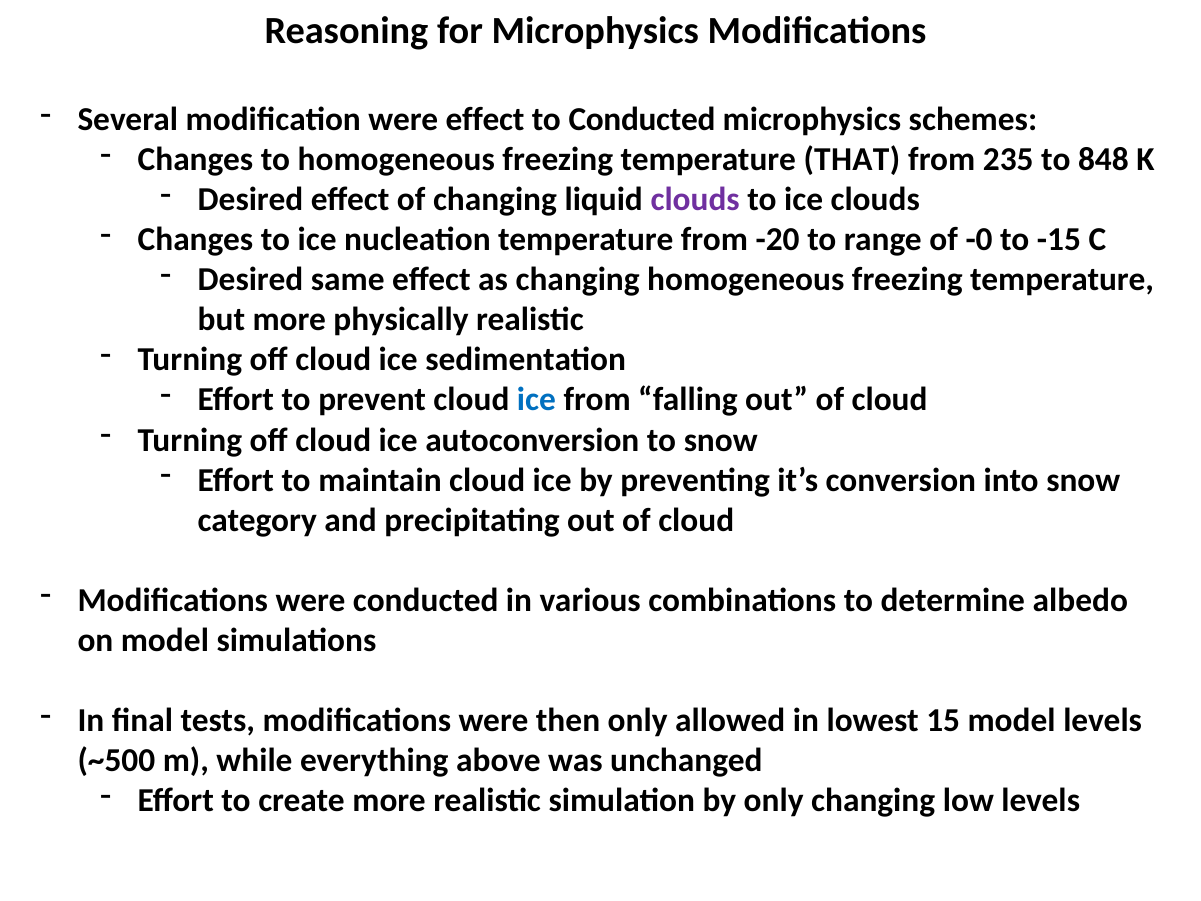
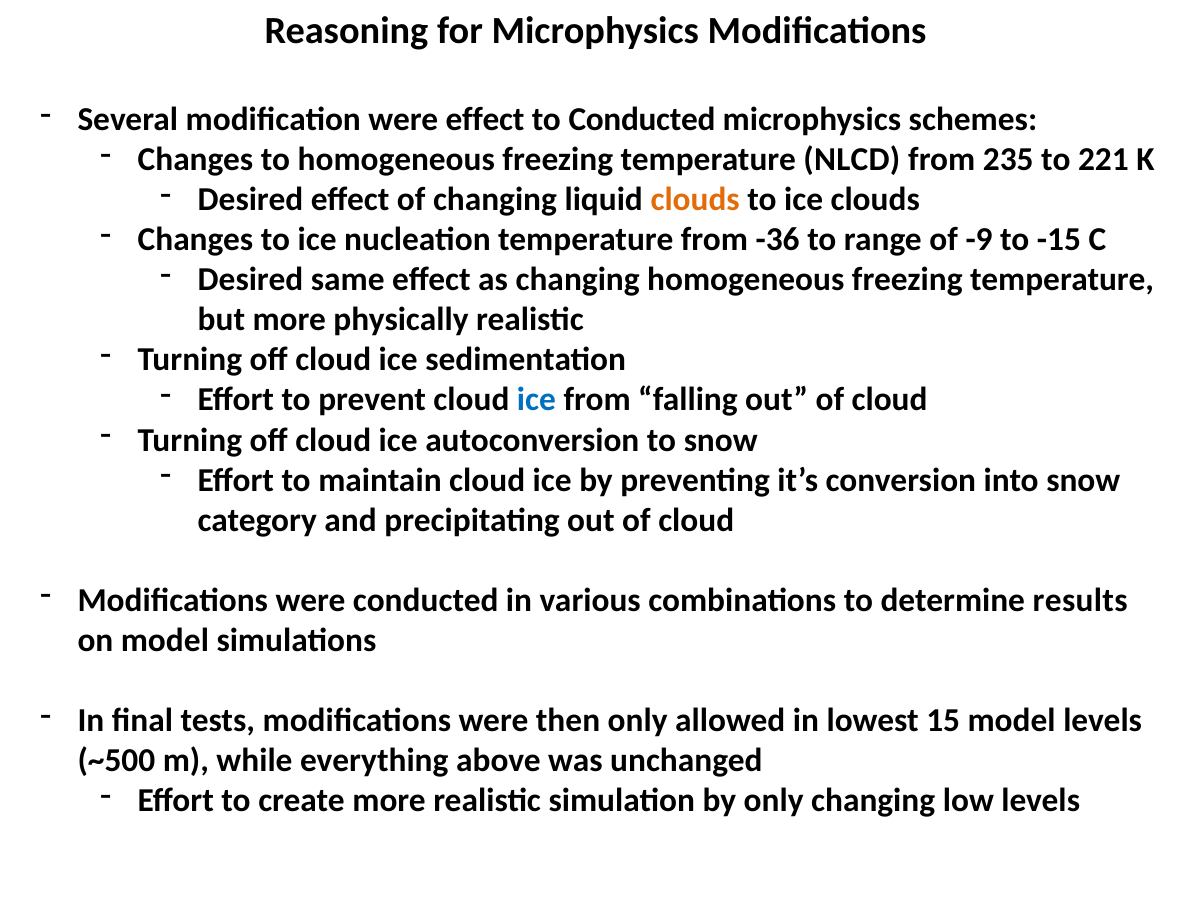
THAT: THAT -> NLCD (852, 160)
848: 848 -> 221 (1103, 160)
clouds colour: purple -> orange (695, 200)
-20: -20 -> -36 (778, 240)
-0: -0 -> -9 (979, 240)
albedo: albedo -> results (1080, 600)
